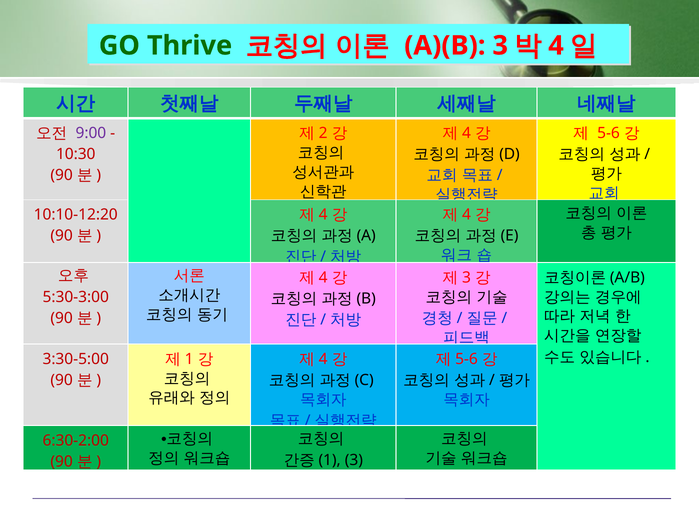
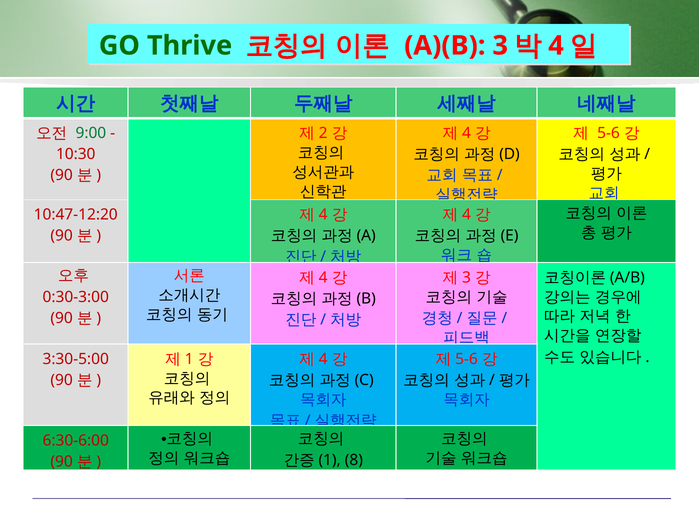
9:00 colour: purple -> green (91, 133)
10:10-12:20: 10:10-12:20 -> 10:47-12:20 (76, 215)
5:30-3:00: 5:30-3:00 -> 0:30-3:00 (76, 297)
6:30-2:00: 6:30-2:00 -> 6:30-6:00 (76, 441)
3: 3 -> 8 (354, 460)
